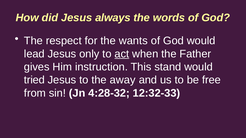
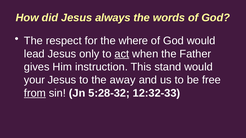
wants: wants -> where (133, 41)
tried: tried -> your (34, 80)
from underline: none -> present (35, 93)
4:28-32: 4:28-32 -> 5:28-32 (109, 93)
